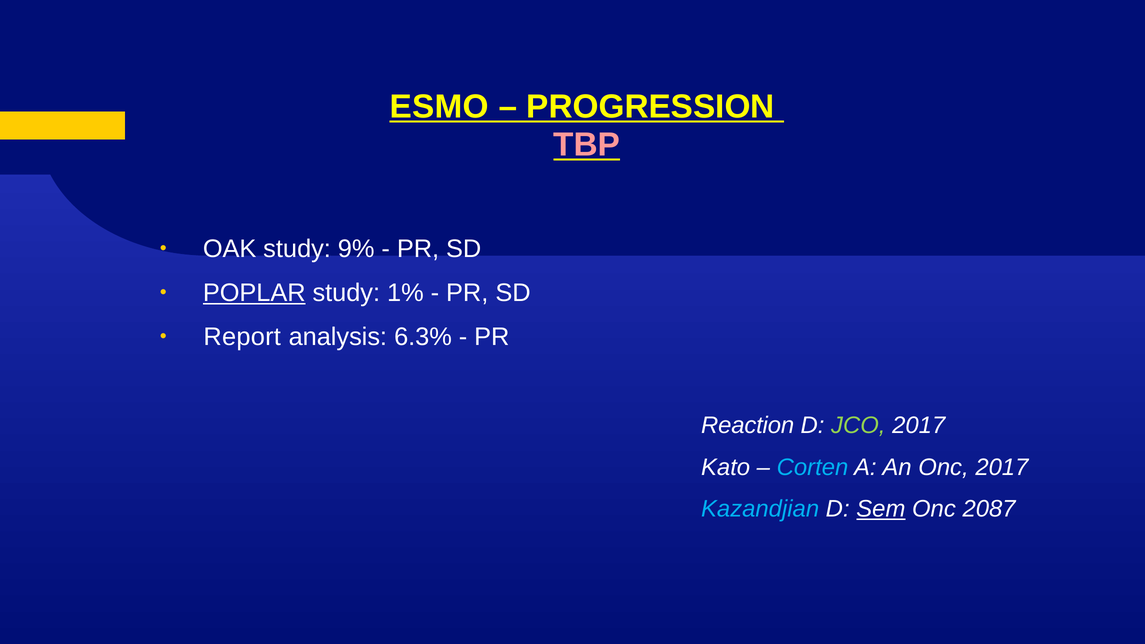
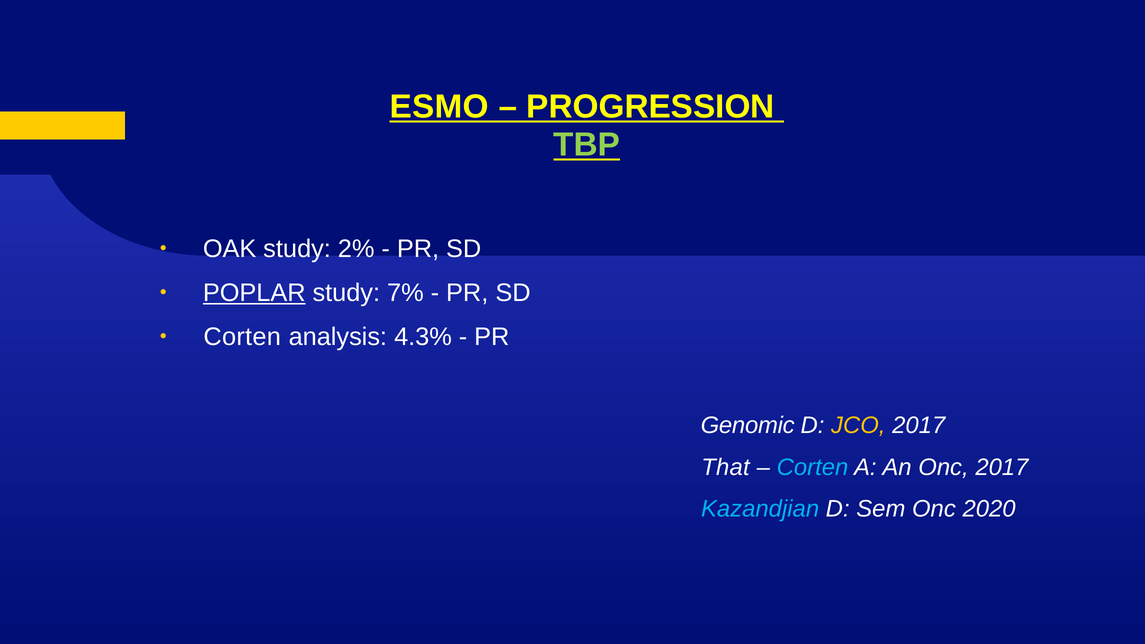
TBP colour: pink -> light green (587, 145)
9%: 9% -> 2% (356, 249)
1%: 1% -> 7% (405, 293)
Report: Report -> Corten (242, 337)
6.3%: 6.3% -> 4.3% (423, 337)
Reaction: Reaction -> Genomic (748, 426)
JCO colour: light green -> yellow (858, 426)
Kato: Kato -> That (725, 467)
Sem underline: present -> none (881, 509)
2087: 2087 -> 2020 (989, 509)
